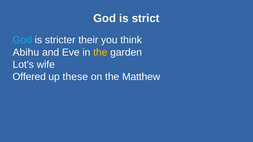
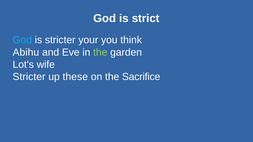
their: their -> your (88, 40)
the colour: yellow -> light green (100, 52)
Offered: Offered -> Stricter (29, 77)
Matthew: Matthew -> Sacrifice (141, 77)
